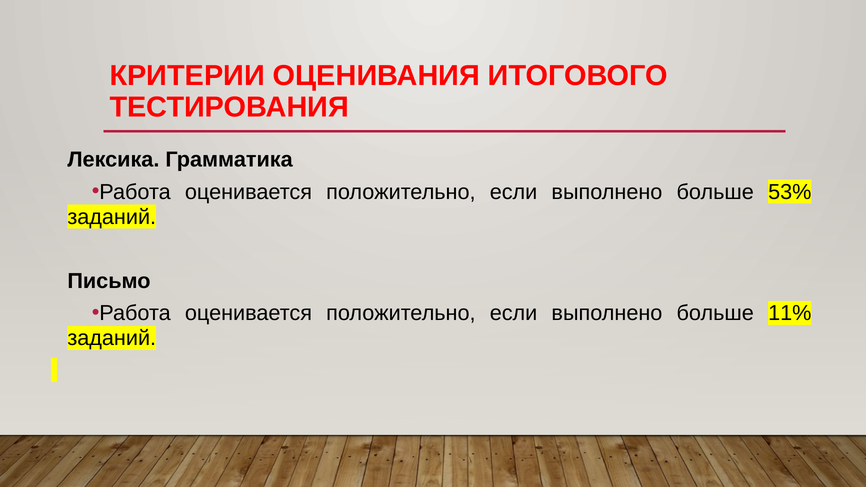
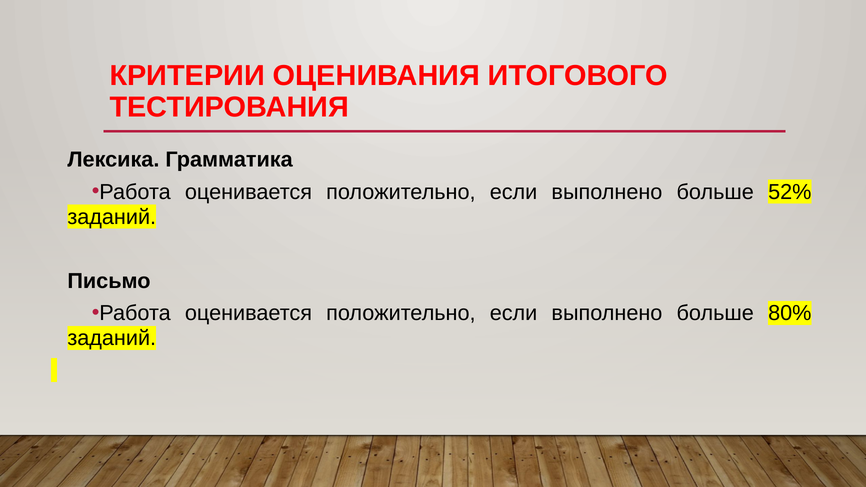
53%: 53% -> 52% (790, 192)
11%: 11% -> 80% (790, 313)
